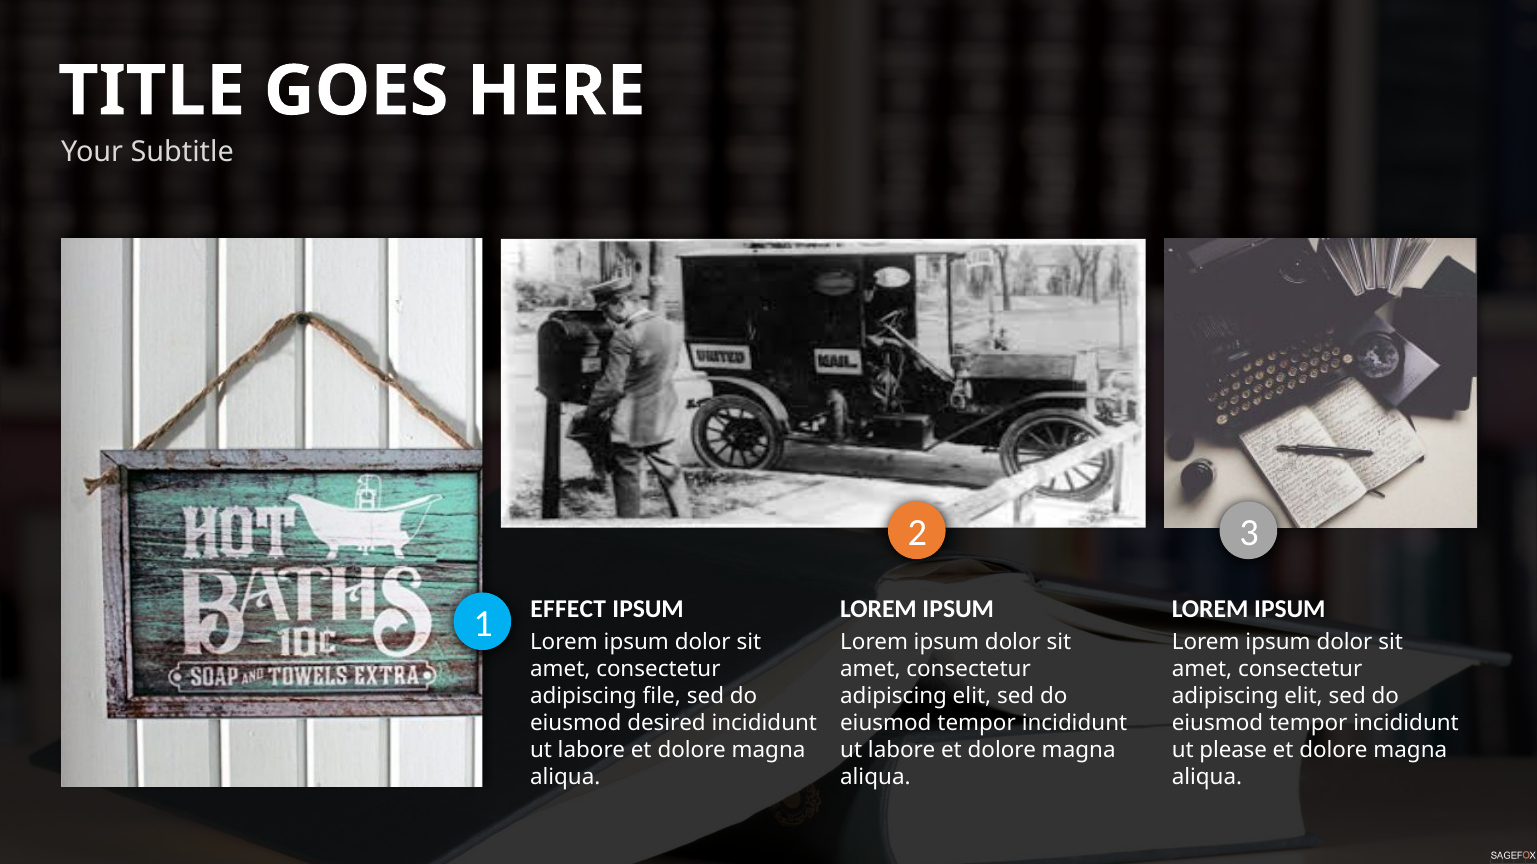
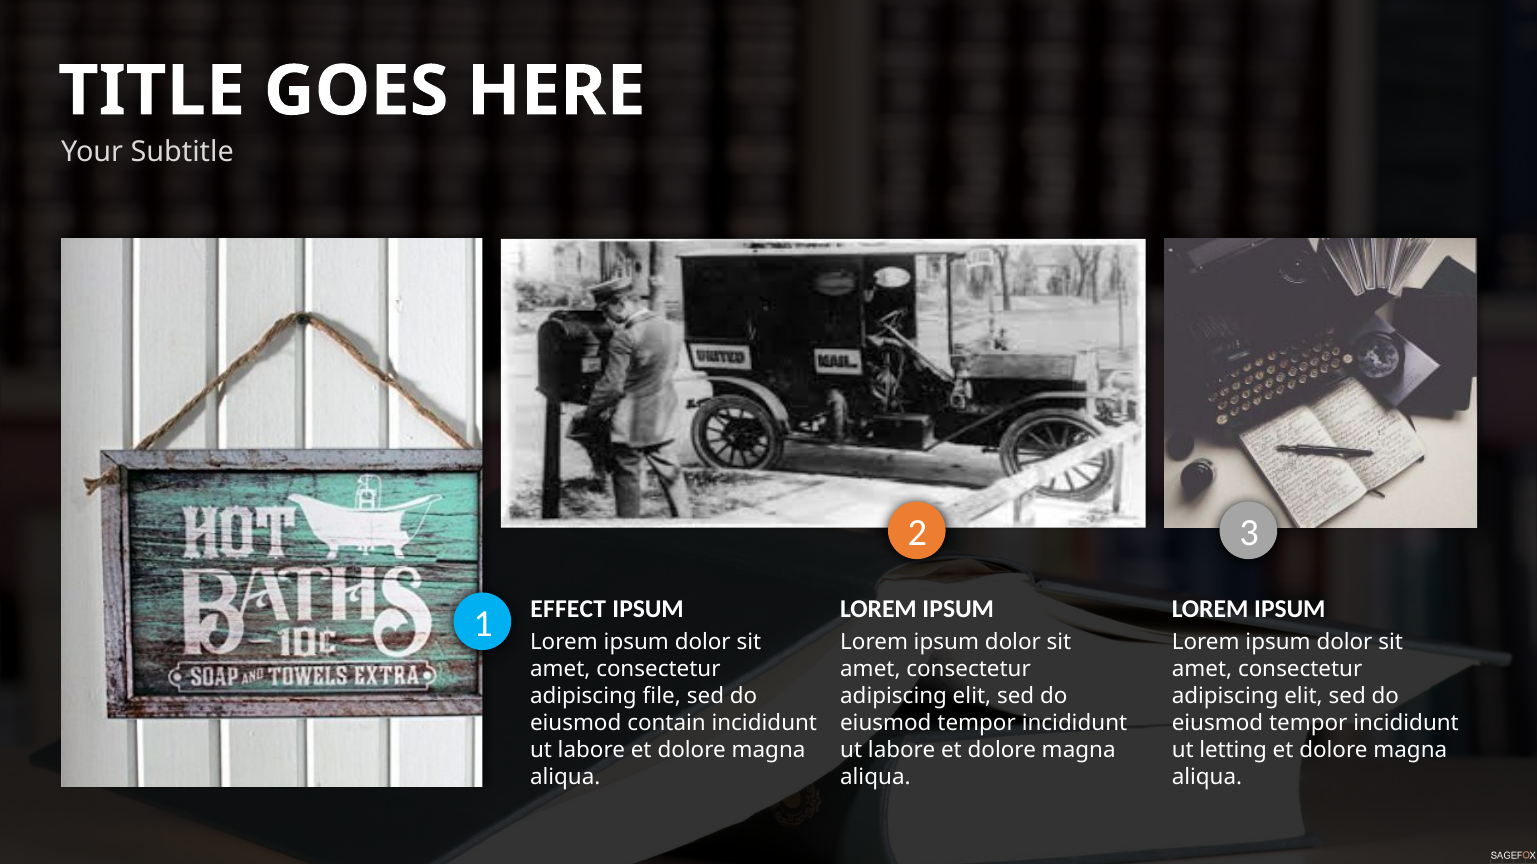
desired: desired -> contain (667, 723)
please: please -> letting (1233, 750)
